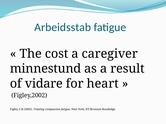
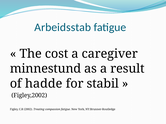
vidare: vidare -> hadde (44, 84)
heart: heart -> stabil (103, 84)
